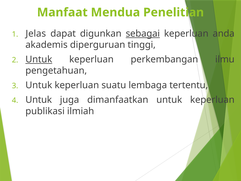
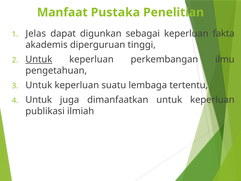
Mendua: Mendua -> Pustaka (115, 12)
sebagai underline: present -> none (143, 34)
anda: anda -> fakta (224, 34)
